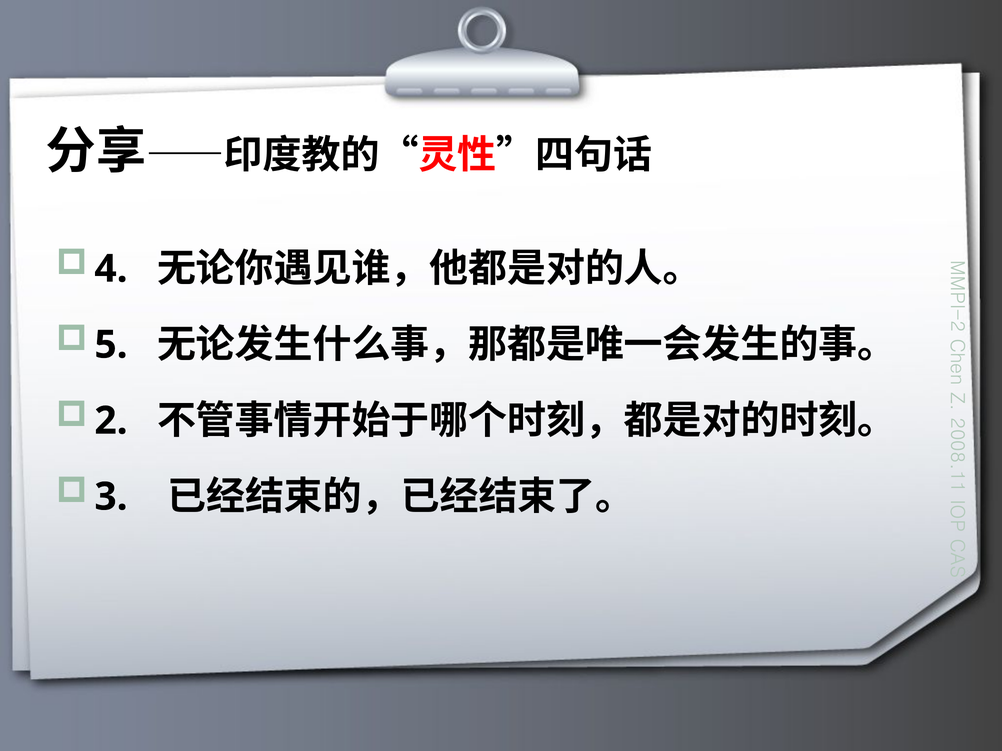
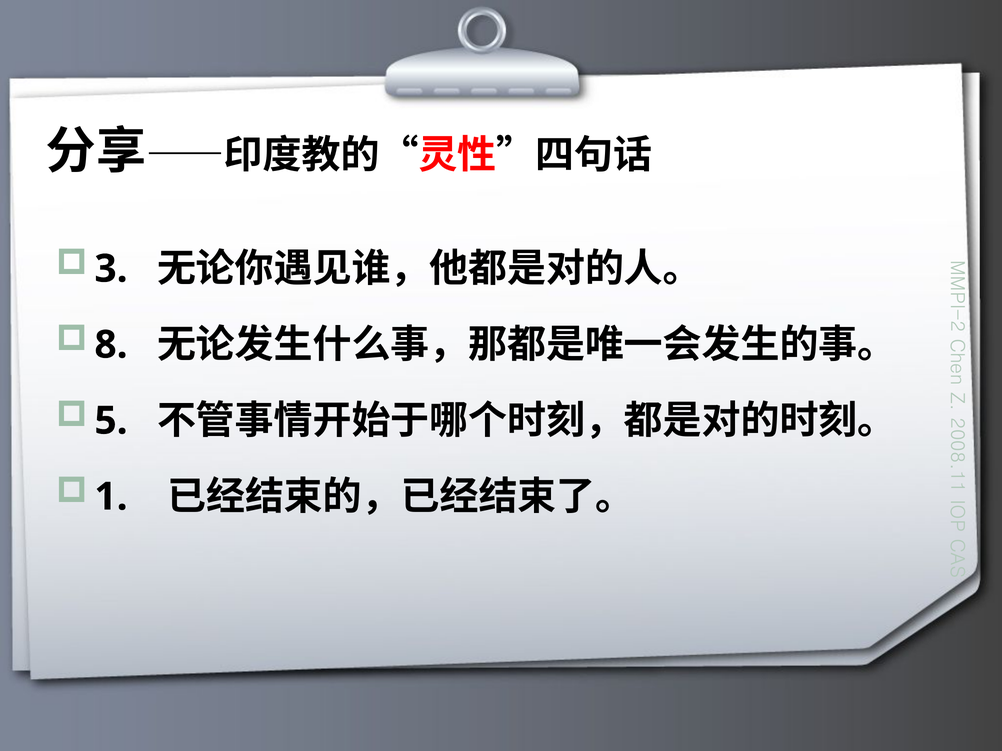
4: 4 -> 3 (111, 269)
5: 5 -> 8 (111, 345)
2: 2 -> 5 (111, 421)
3: 3 -> 1 (111, 497)
